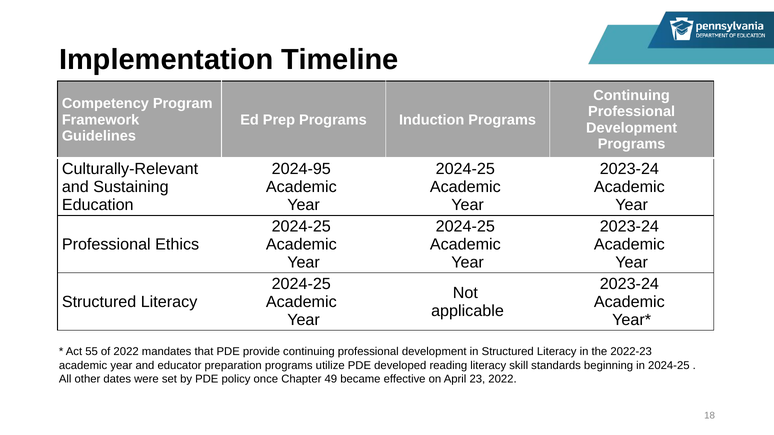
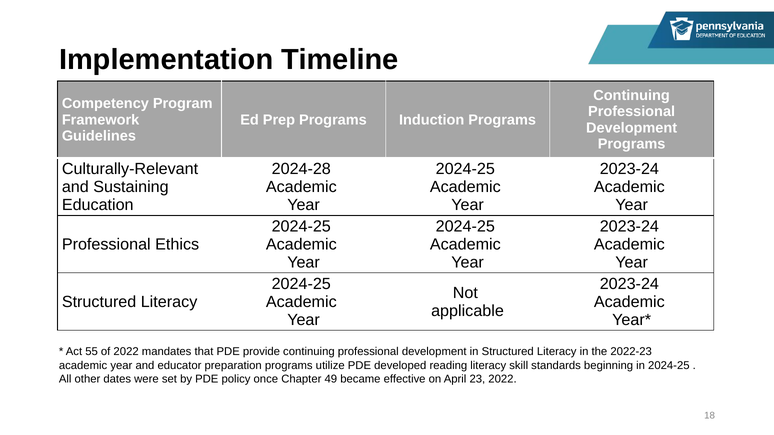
2024-95: 2024-95 -> 2024-28 (301, 169)
